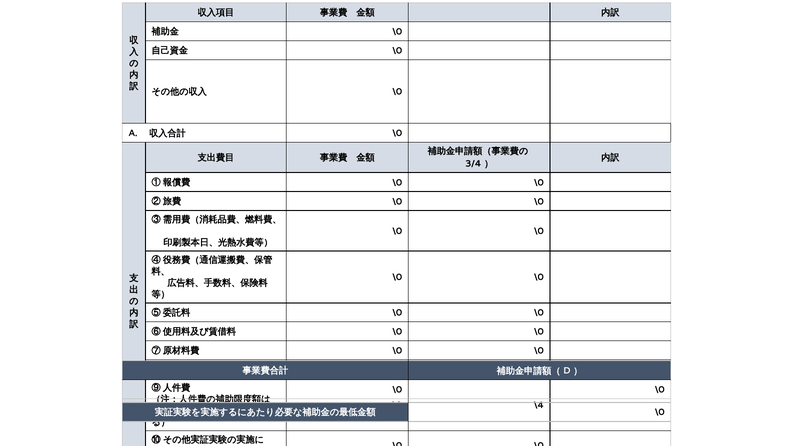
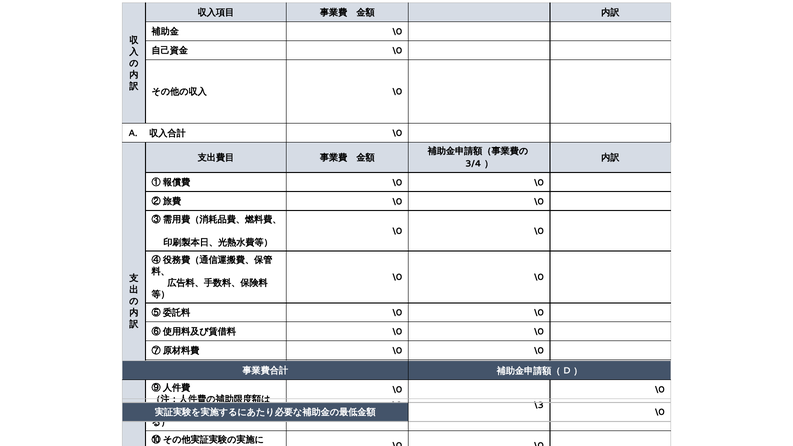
\4: \4 -> \3 (539, 405)
